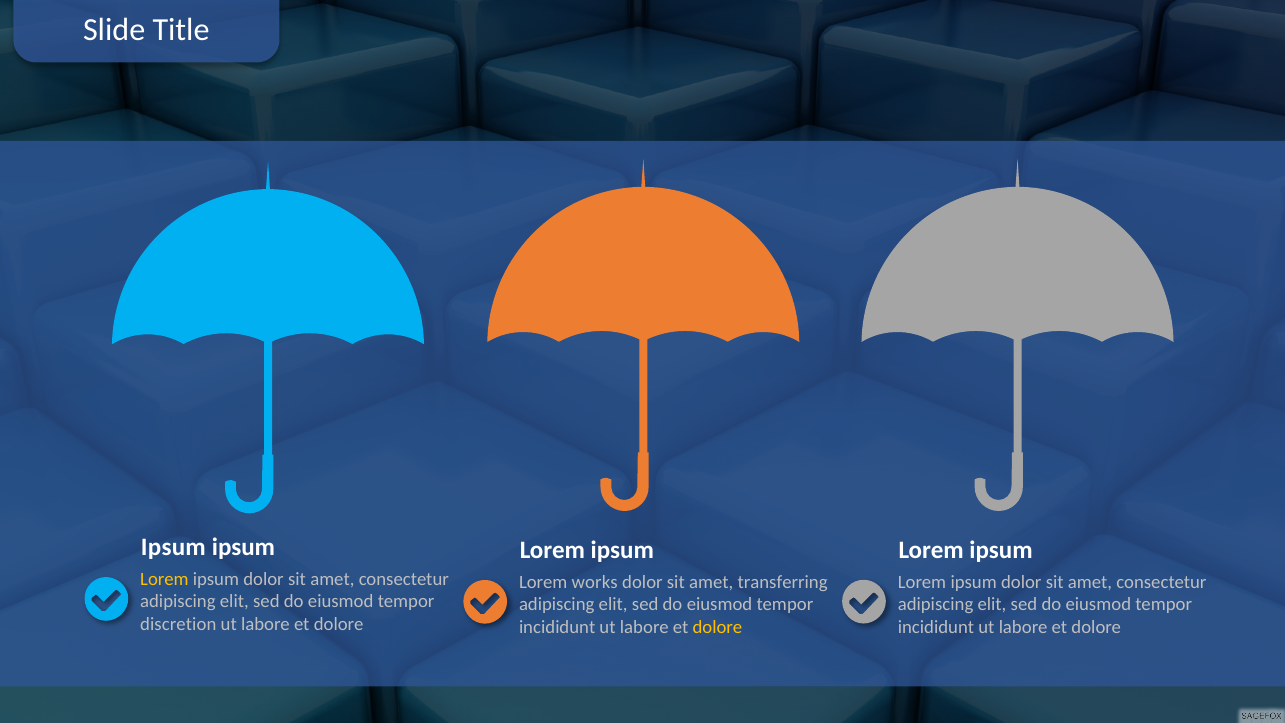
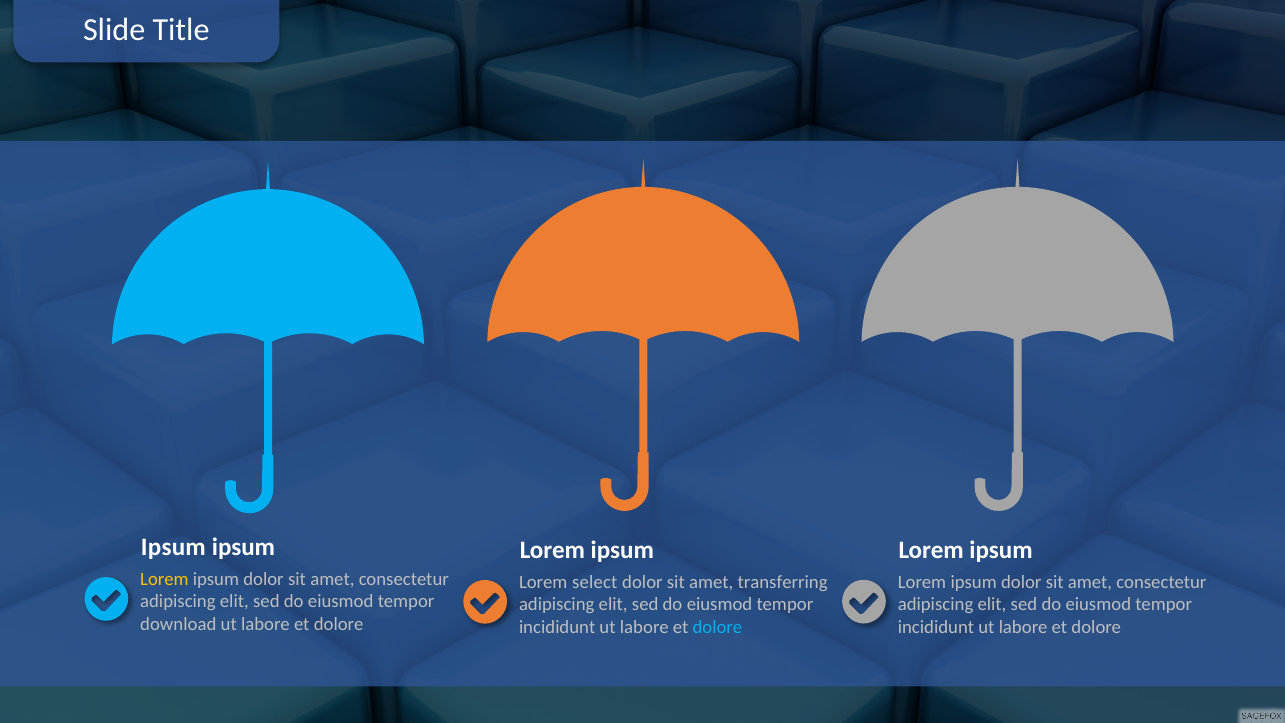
works: works -> select (595, 582)
discretion: discretion -> download (178, 624)
dolore colour: yellow -> light blue (717, 627)
